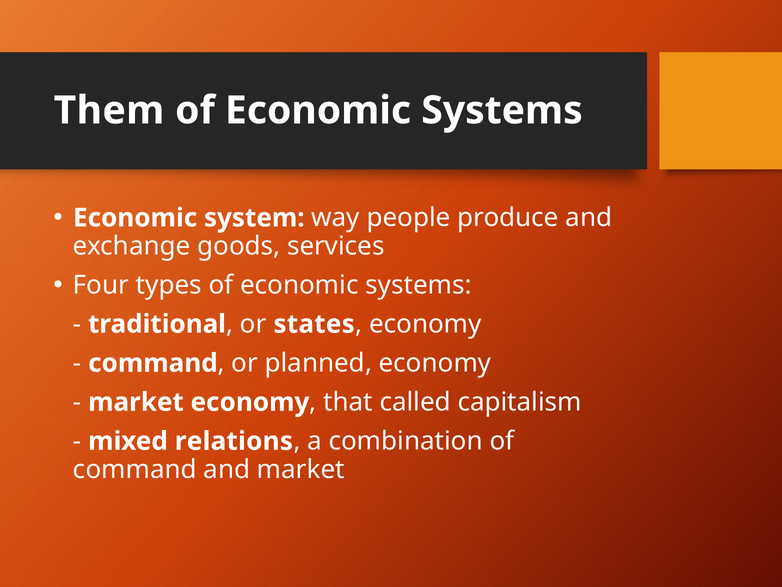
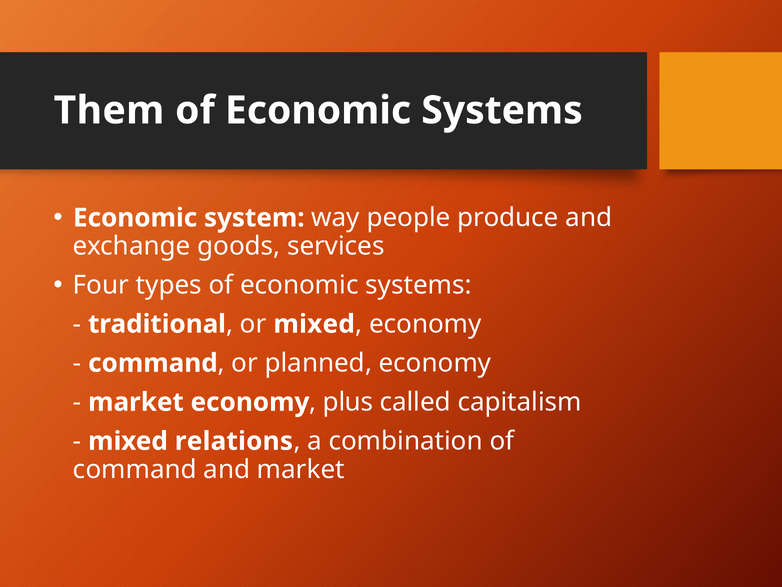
or states: states -> mixed (314, 324)
that: that -> plus (348, 402)
